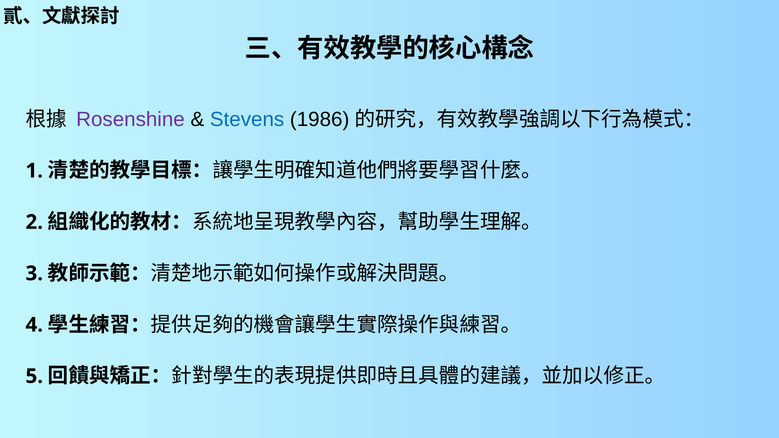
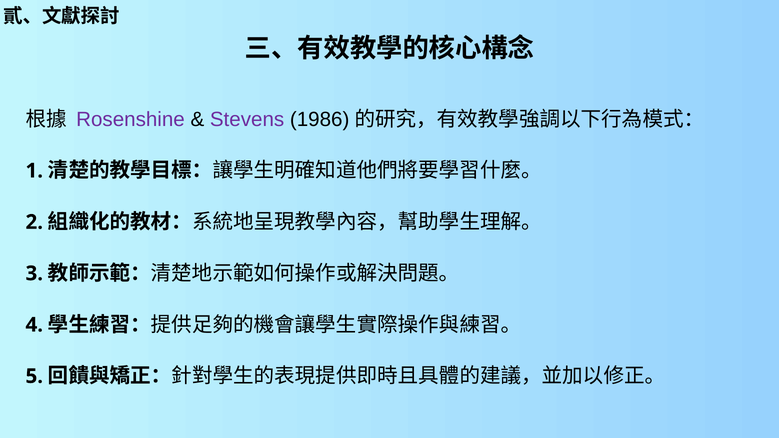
Stevens colour: blue -> purple (247, 119)
